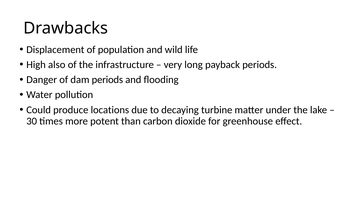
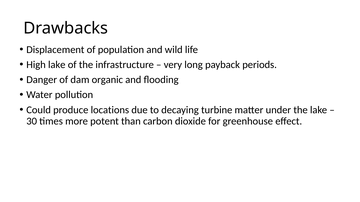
High also: also -> lake (57, 65)
dam periods: periods -> organic (107, 80)
